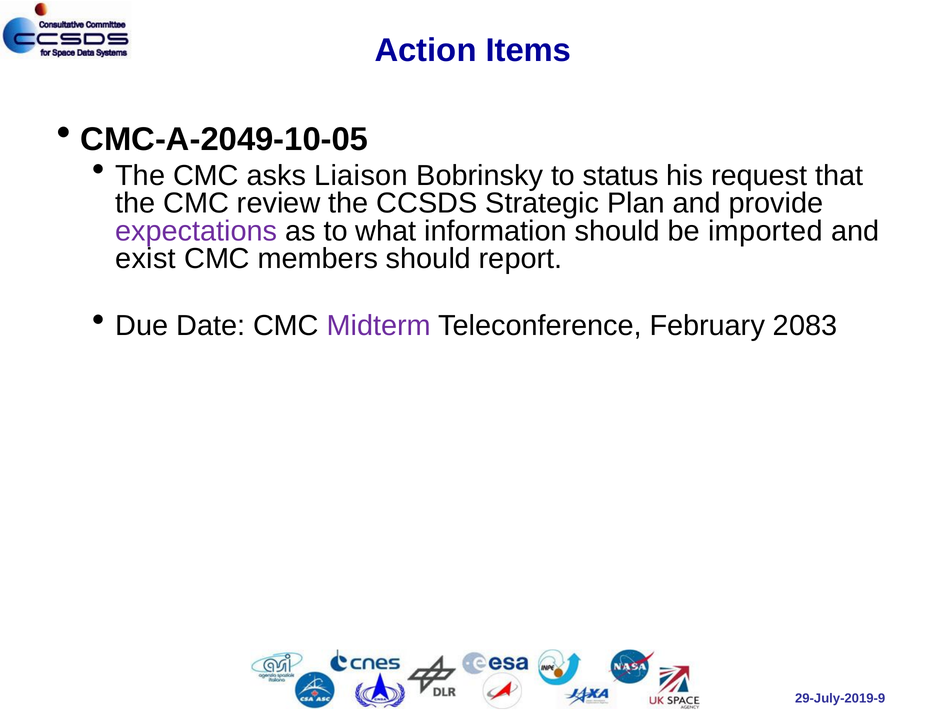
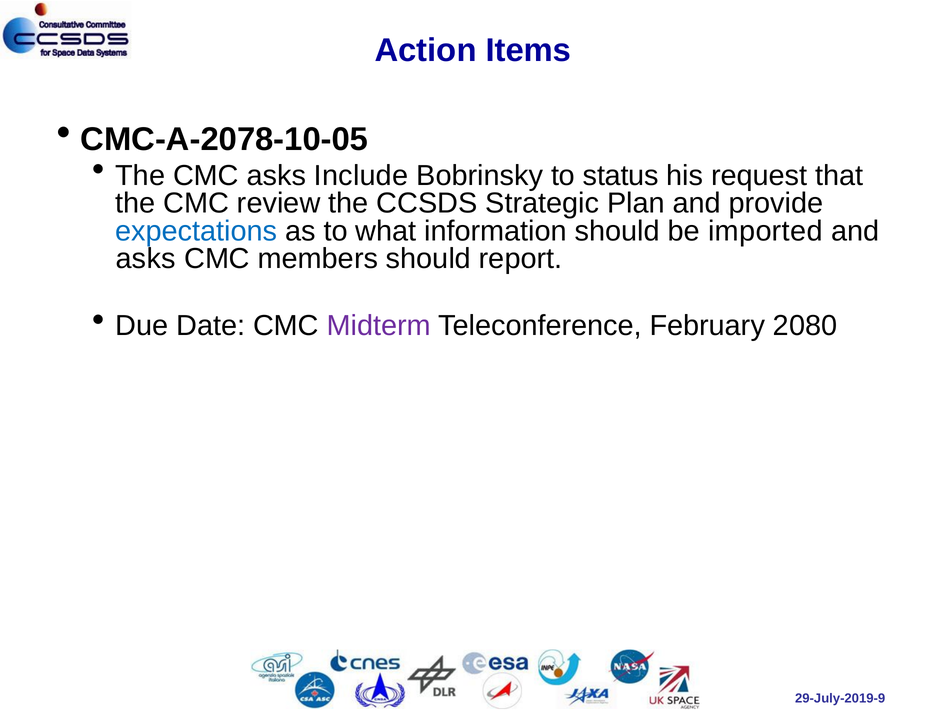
CMC-A-2049-10-05: CMC-A-2049-10-05 -> CMC-A-2078-10-05 (224, 139)
Liaison: Liaison -> Include (361, 175)
expectations colour: purple -> blue (196, 231)
exist: exist -> asks (146, 259)
2083: 2083 -> 2080 (805, 326)
